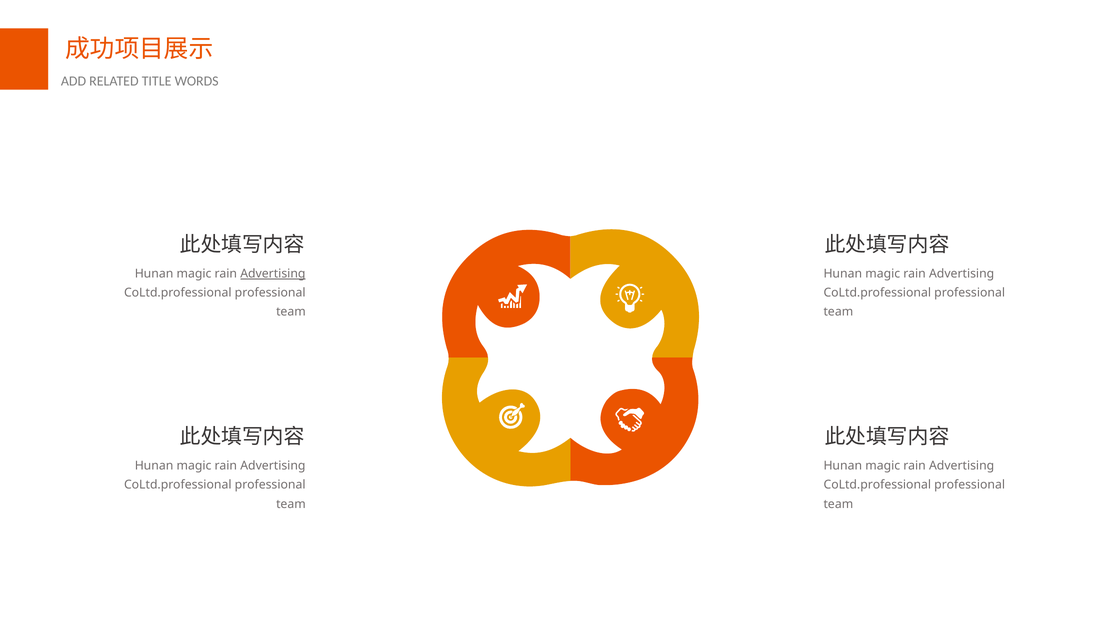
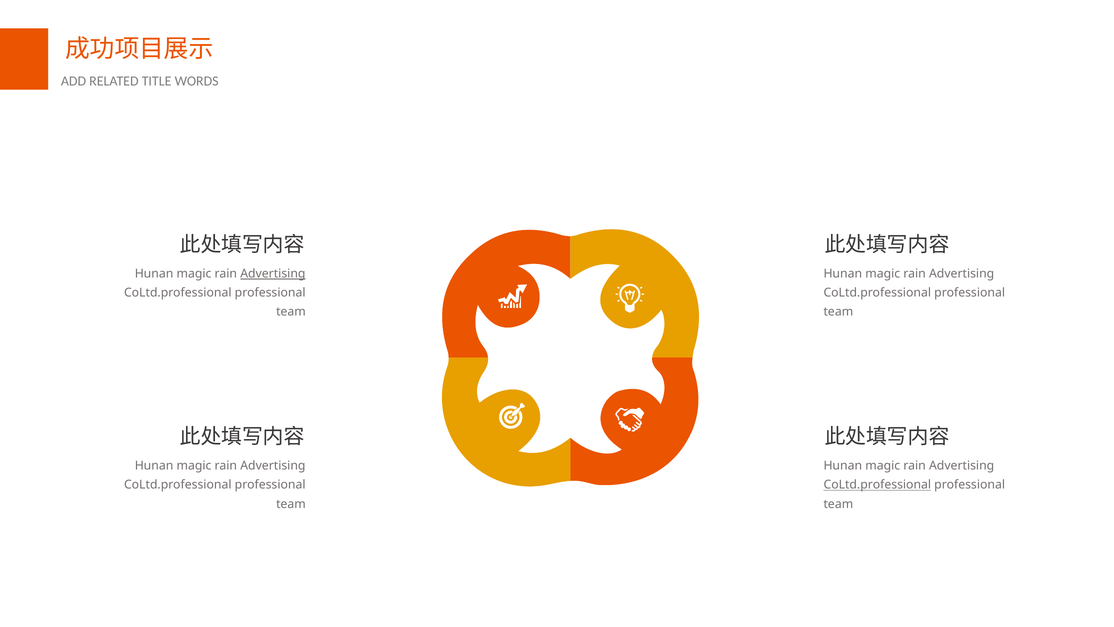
CoLtd.professional underline: none -> present (877, 485)
